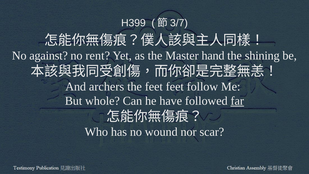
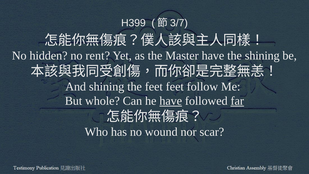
against: against -> hidden (49, 56)
Master hand: hand -> have (213, 56)
And archers: archers -> shining (107, 86)
have underline: none -> present (171, 101)
